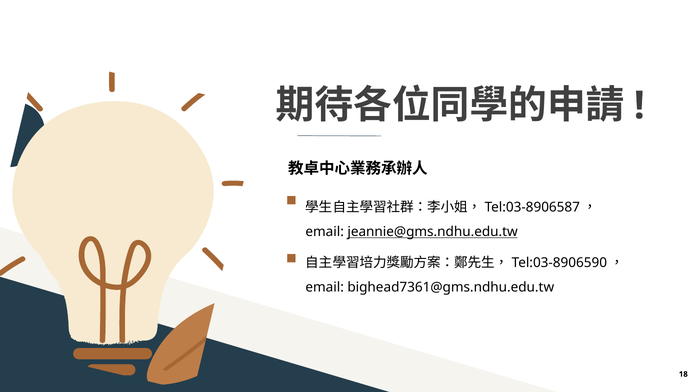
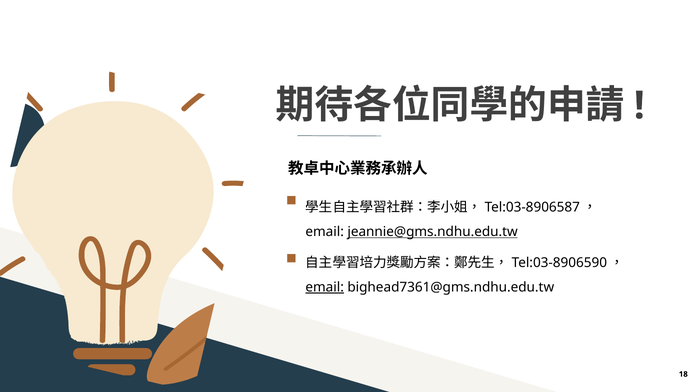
email underline: none -> present (325, 287)
